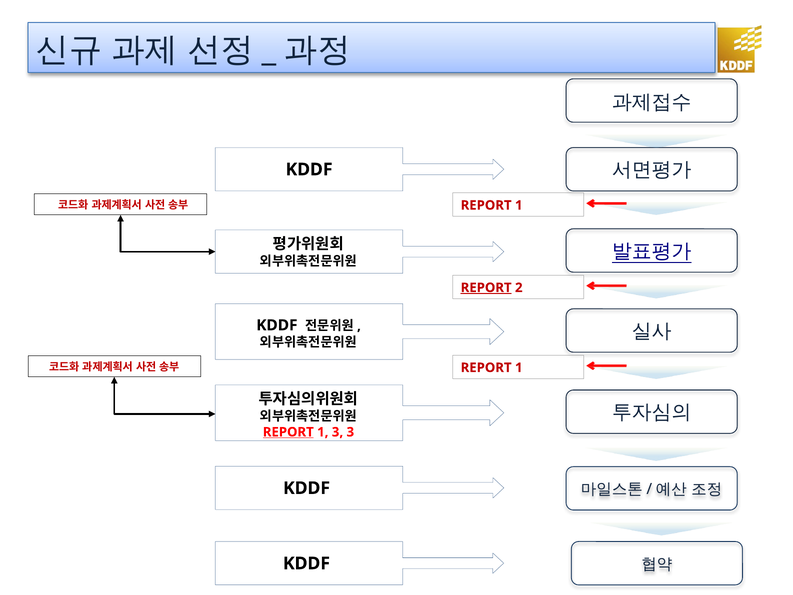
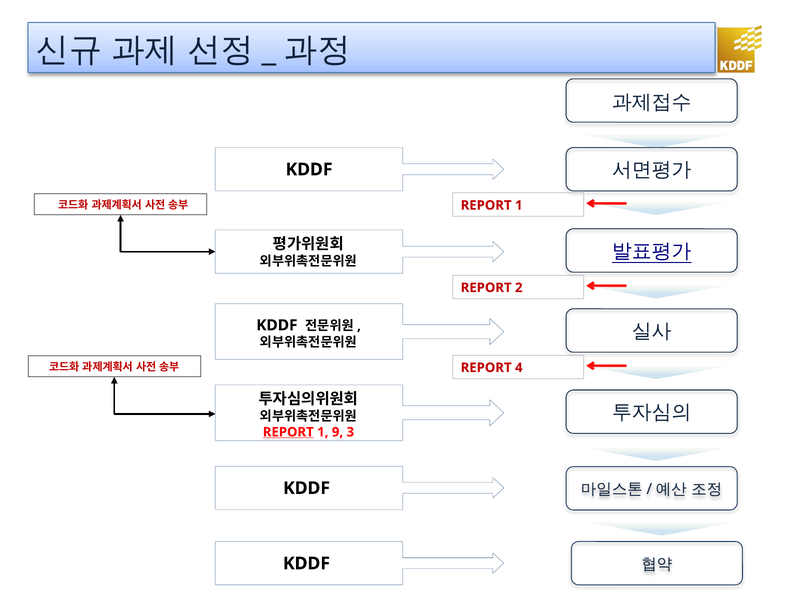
REPORT underline: present -> none (486, 288)
1: 1 -> 4 (519, 368)
1 3: 3 -> 9 (338, 432)
